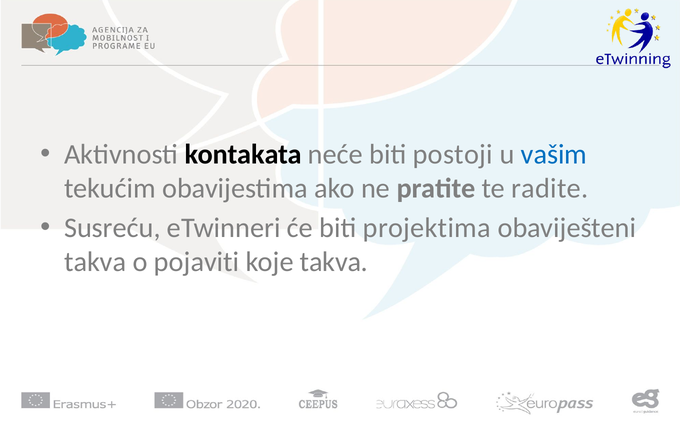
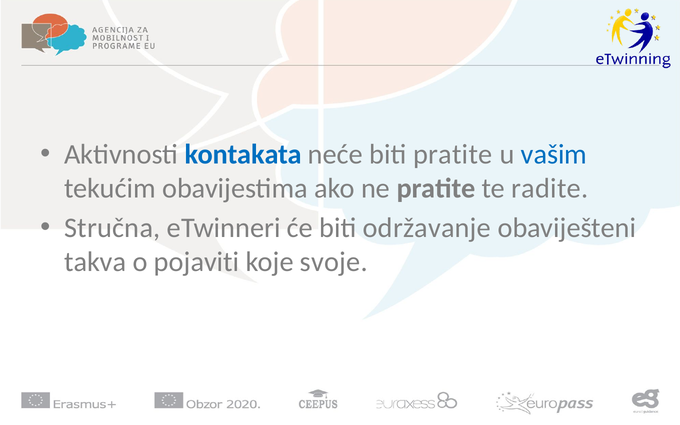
kontakata colour: black -> blue (243, 154)
biti postoji: postoji -> pratite (453, 154)
Susreću: Susreću -> Stručna (112, 228)
projektima: projektima -> održavanje (427, 228)
koje takva: takva -> svoje (334, 262)
